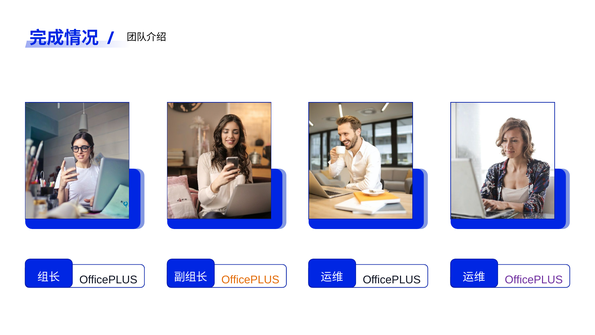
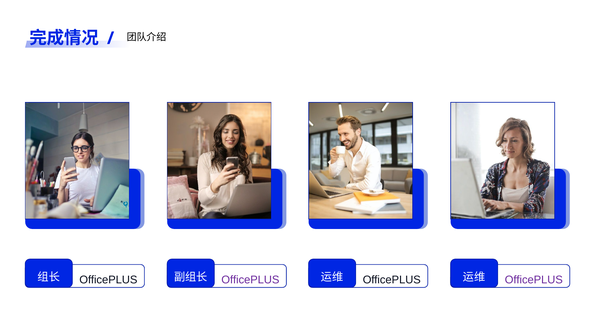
OfficePLUS colour: orange -> purple (250, 280)
